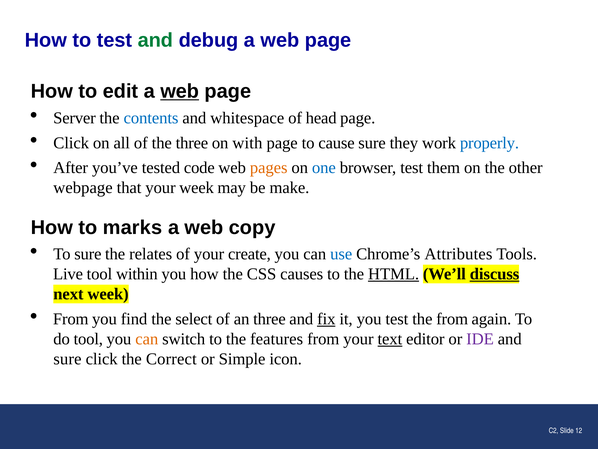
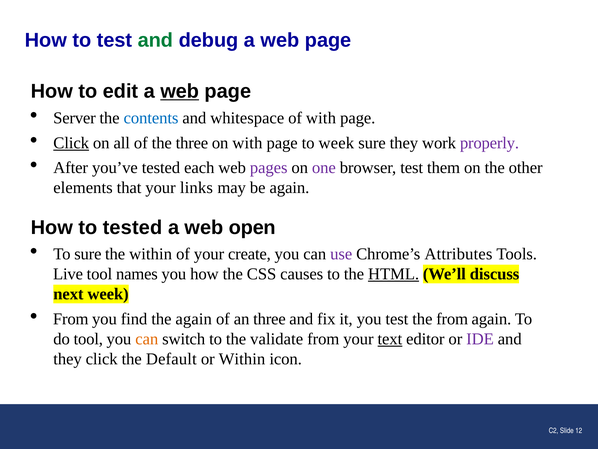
of head: head -> with (321, 118)
Click underline: none -> present (71, 143)
to cause: cause -> week (336, 143)
properly colour: blue -> purple (489, 143)
code: code -> each (199, 168)
pages colour: orange -> purple (269, 168)
one colour: blue -> purple (324, 168)
webpage: webpage -> elements (83, 188)
your week: week -> links (196, 188)
be make: make -> again (289, 188)
to marks: marks -> tested (133, 227)
copy: copy -> open (252, 227)
the relates: relates -> within (151, 254)
use colour: blue -> purple (341, 254)
within: within -> names (137, 274)
discuss underline: present -> none (495, 274)
the select: select -> again (194, 319)
fix underline: present -> none (326, 319)
features: features -> validate (277, 339)
sure: sure -> they (68, 359)
Correct: Correct -> Default (171, 359)
or Simple: Simple -> Within (242, 359)
